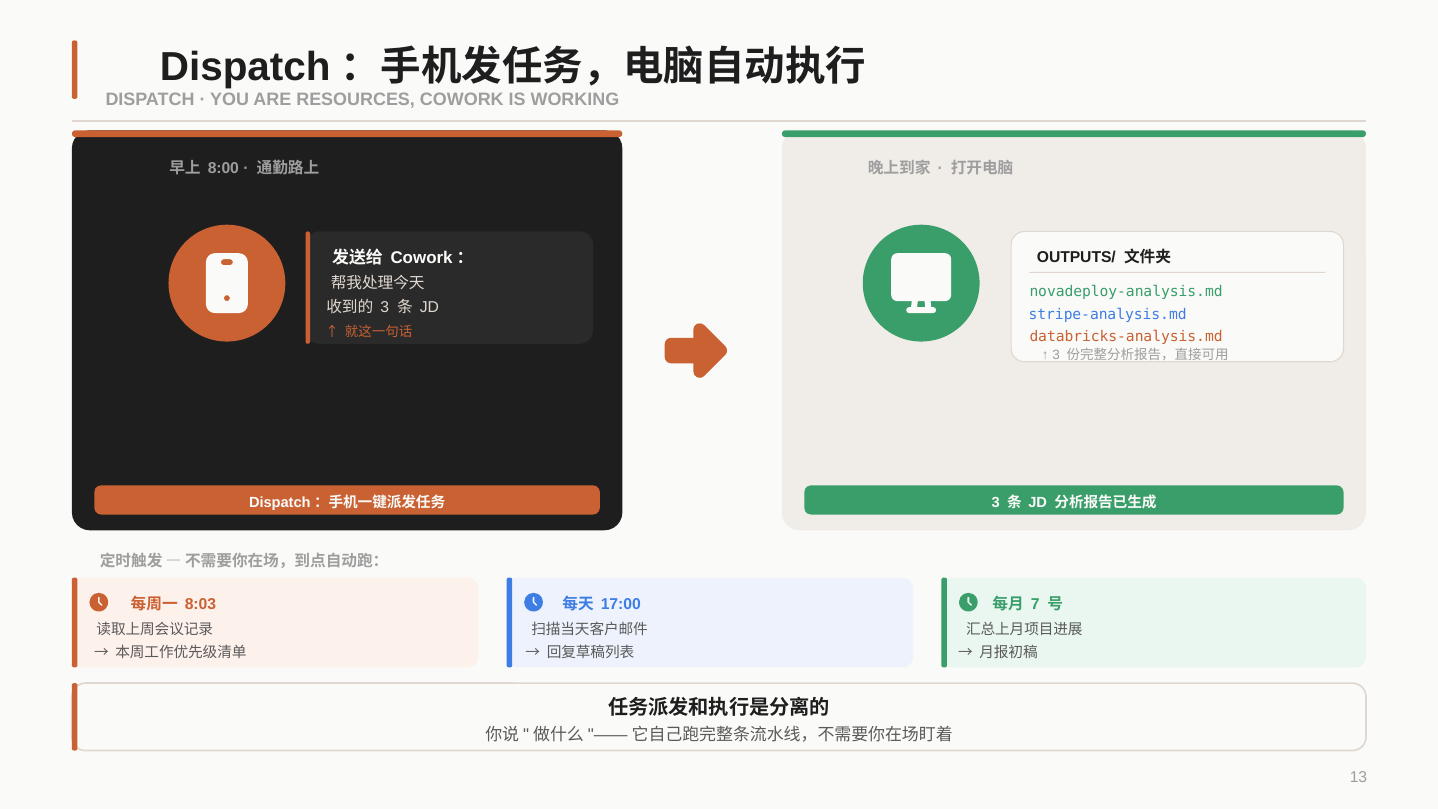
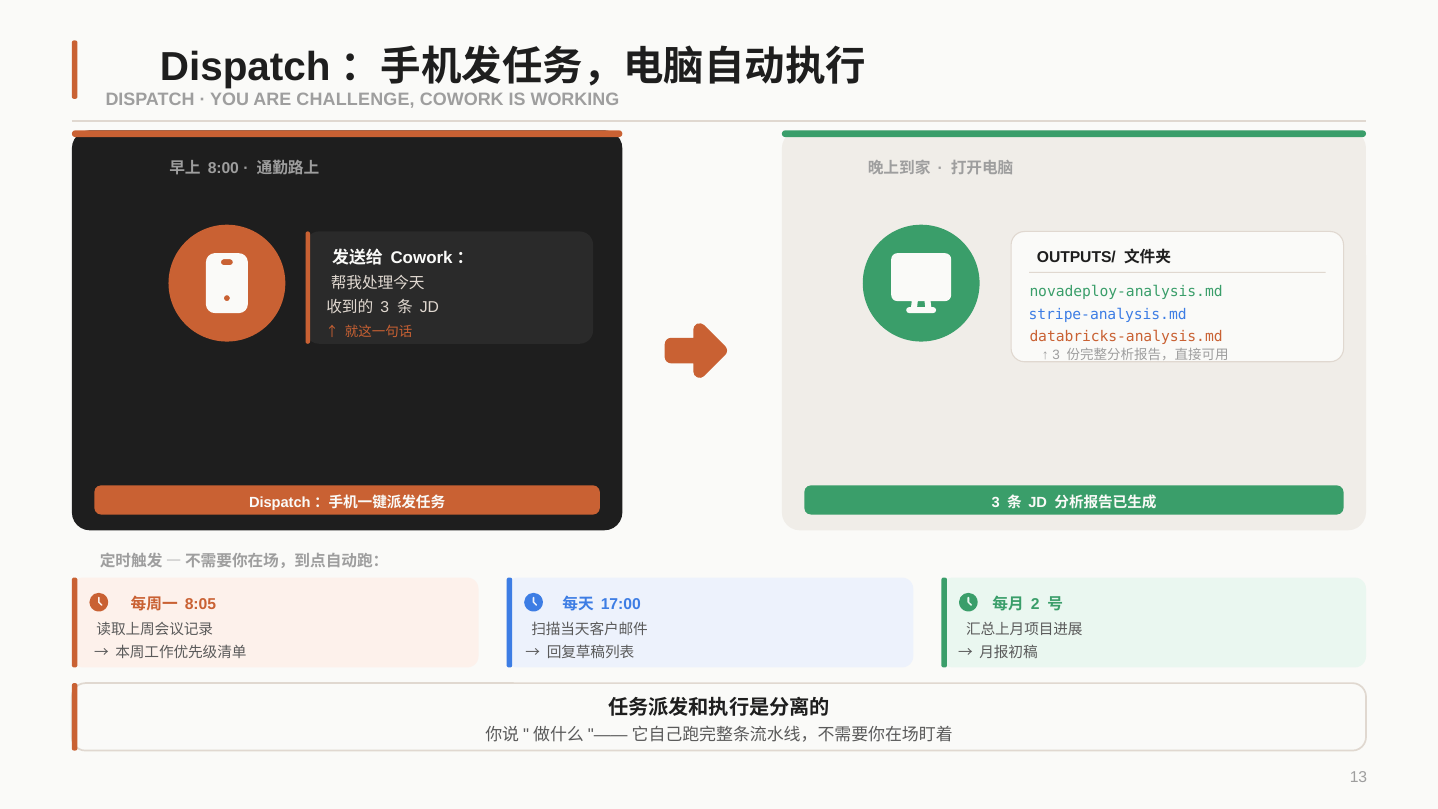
RESOURCES: RESOURCES -> CHALLENGE (356, 100)
8:03: 8:03 -> 8:05 (200, 604)
7: 7 -> 2 (1035, 604)
